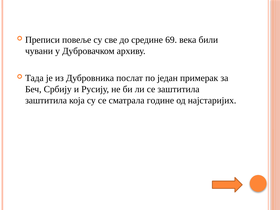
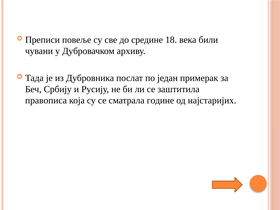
69: 69 -> 18 (171, 40)
заштитила: заштитила -> правописа (46, 101)
